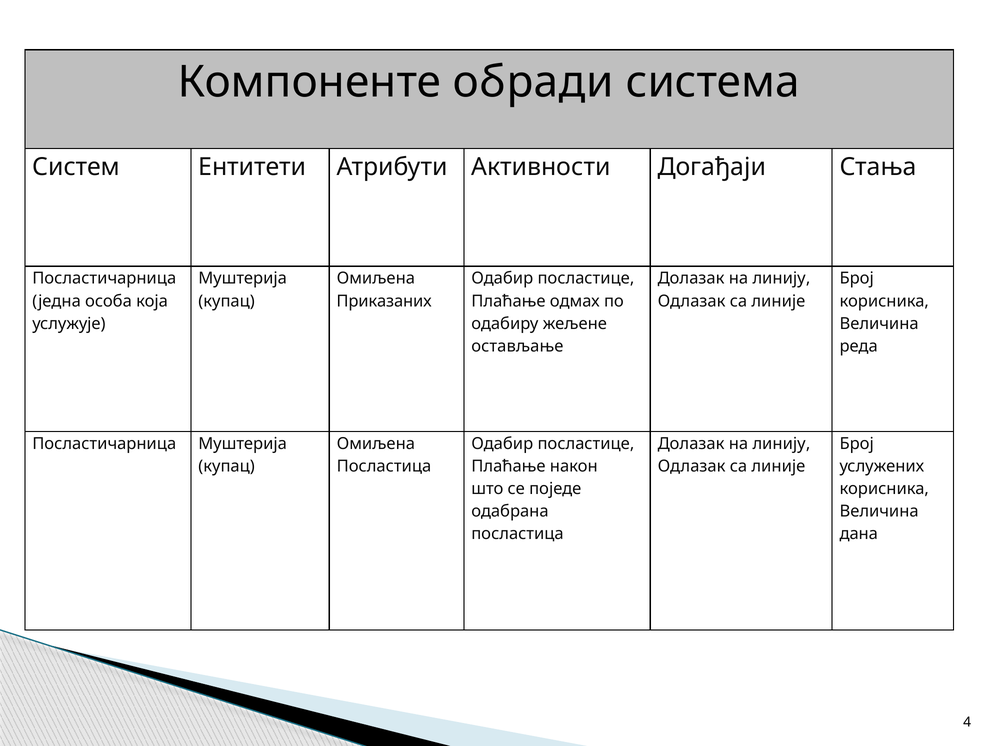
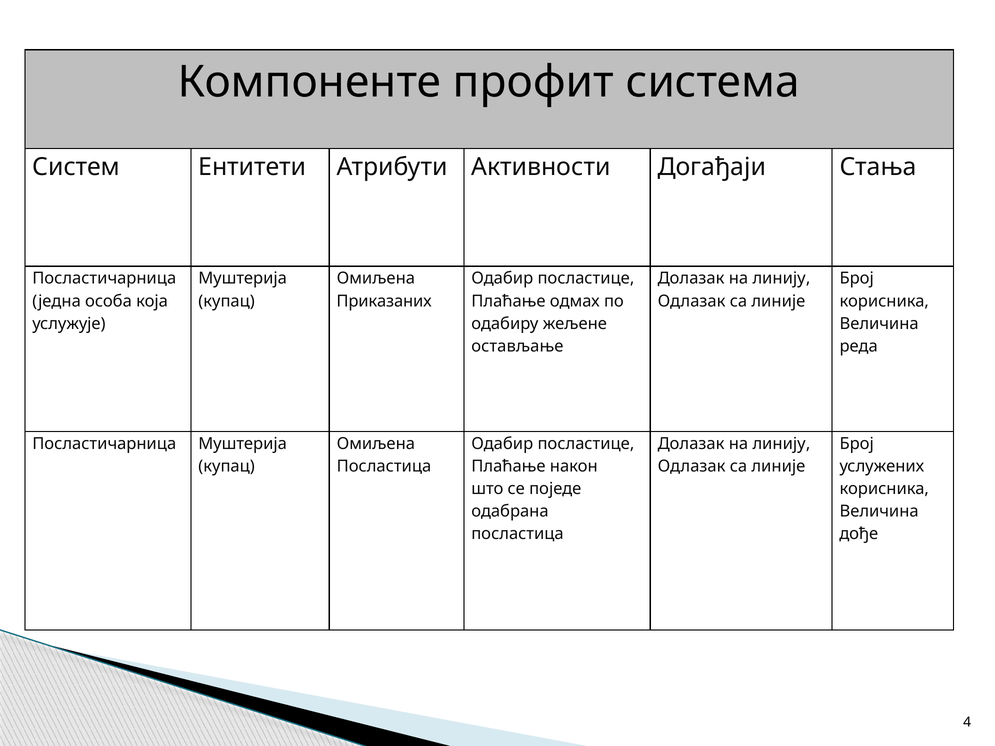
обради: обради -> профит (533, 82)
дана: дана -> дође (859, 534)
